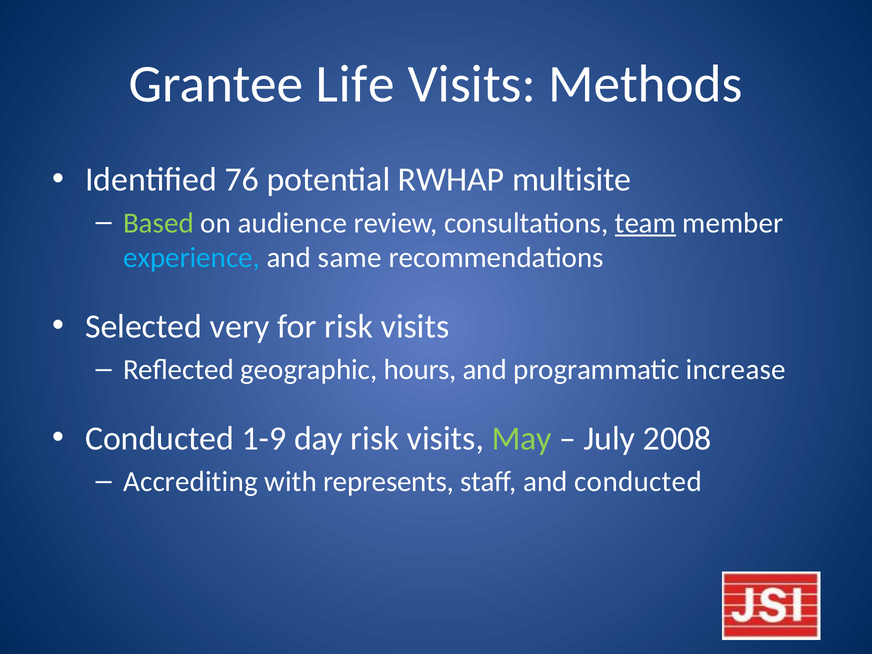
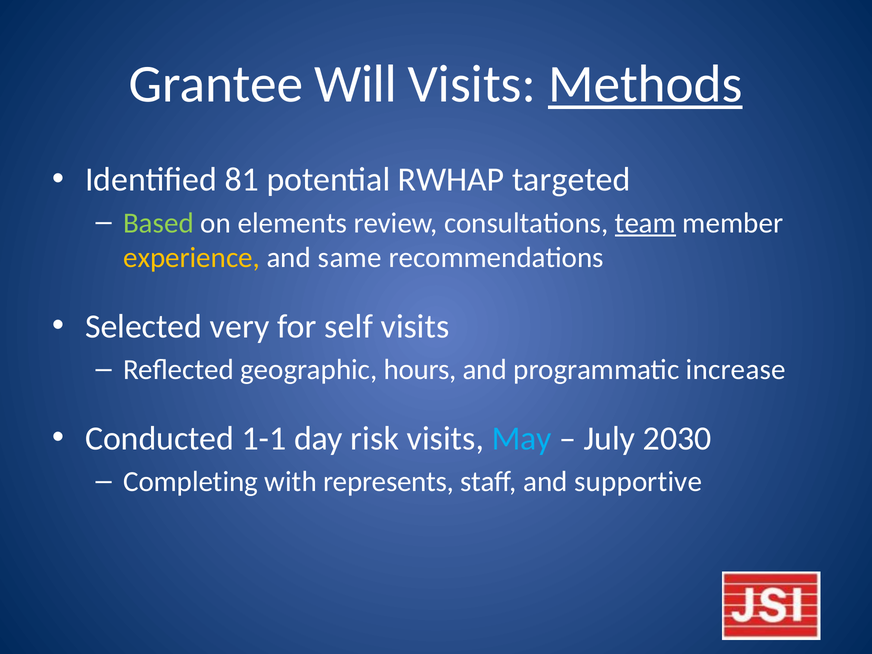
Life: Life -> Will (356, 84)
Methods underline: none -> present (645, 84)
76: 76 -> 81 (242, 180)
multisite: multisite -> targeted (571, 180)
audience: audience -> elements (292, 223)
experience colour: light blue -> yellow (192, 258)
for risk: risk -> self (349, 327)
1-9: 1-9 -> 1-1 (264, 438)
May colour: light green -> light blue (522, 438)
2008: 2008 -> 2030 (677, 438)
Accrediting: Accrediting -> Completing (191, 482)
and conducted: conducted -> supportive (638, 482)
